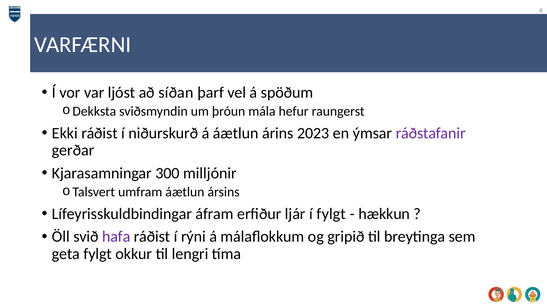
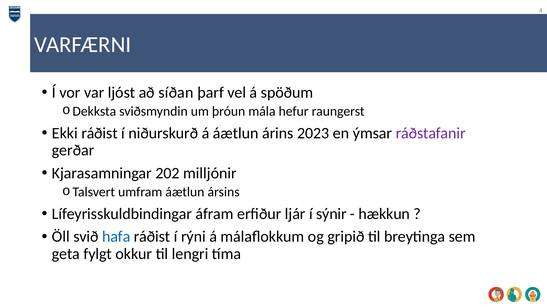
300: 300 -> 202 (168, 173)
í fylgt: fylgt -> sýnir (331, 214)
hafa colour: purple -> blue (116, 236)
